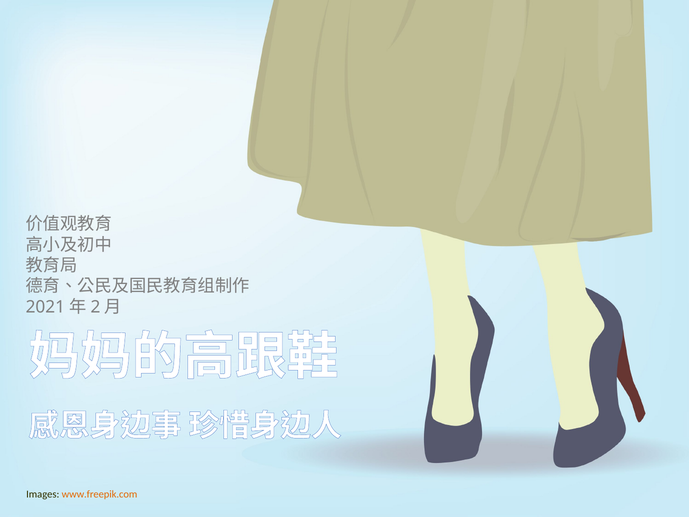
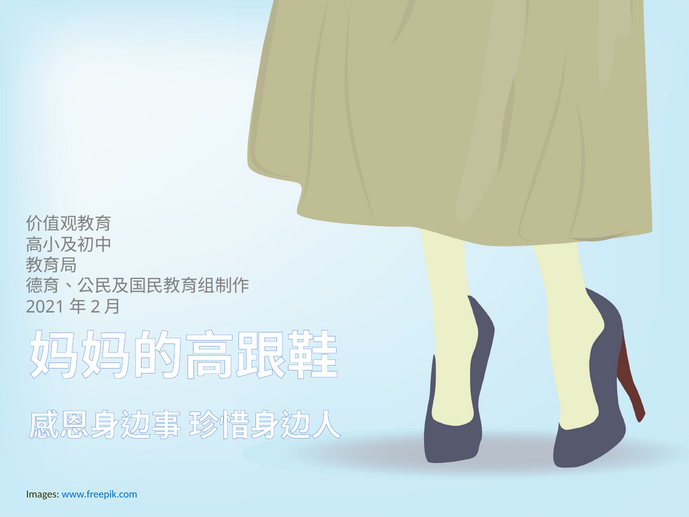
www.freepik.com colour: orange -> blue (100, 494)
